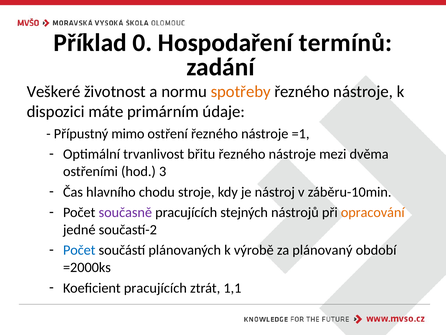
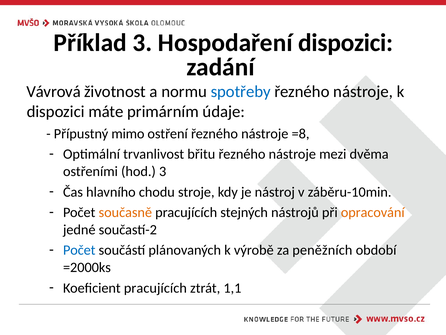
Příklad 0: 0 -> 3 (142, 43)
Hospodaření termínů: termínů -> dispozici (346, 43)
Veškeré: Veškeré -> Vávrová (54, 91)
spotřeby colour: orange -> blue (241, 91)
=1: =1 -> =8 (301, 133)
současně colour: purple -> orange (125, 212)
plánovaný: plánovaný -> peněžních (322, 250)
